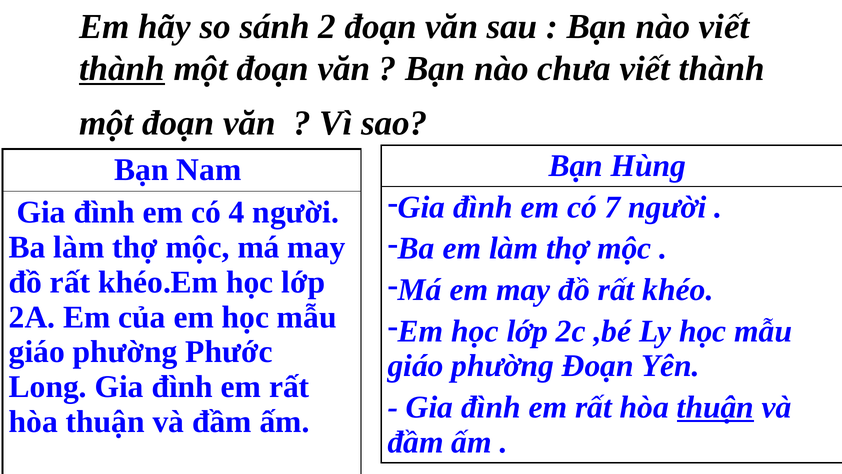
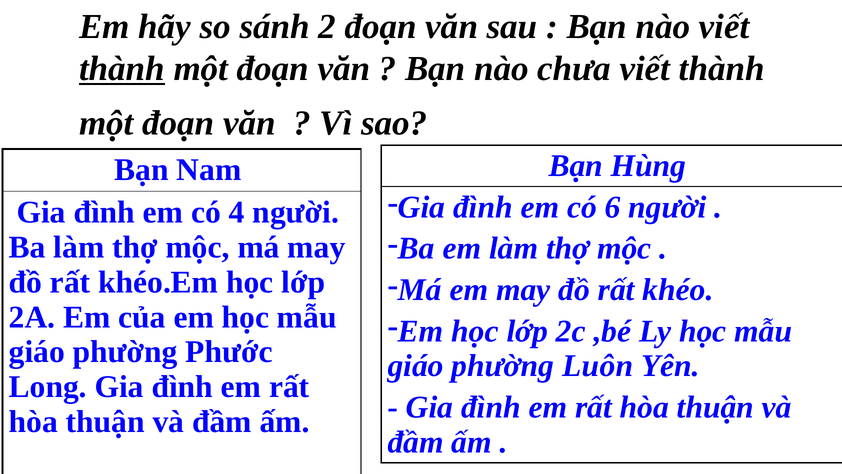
7: 7 -> 6 (613, 207)
phường Đoạn: Đoạn -> Luôn (598, 366)
thuận underline: present -> none (715, 407)
